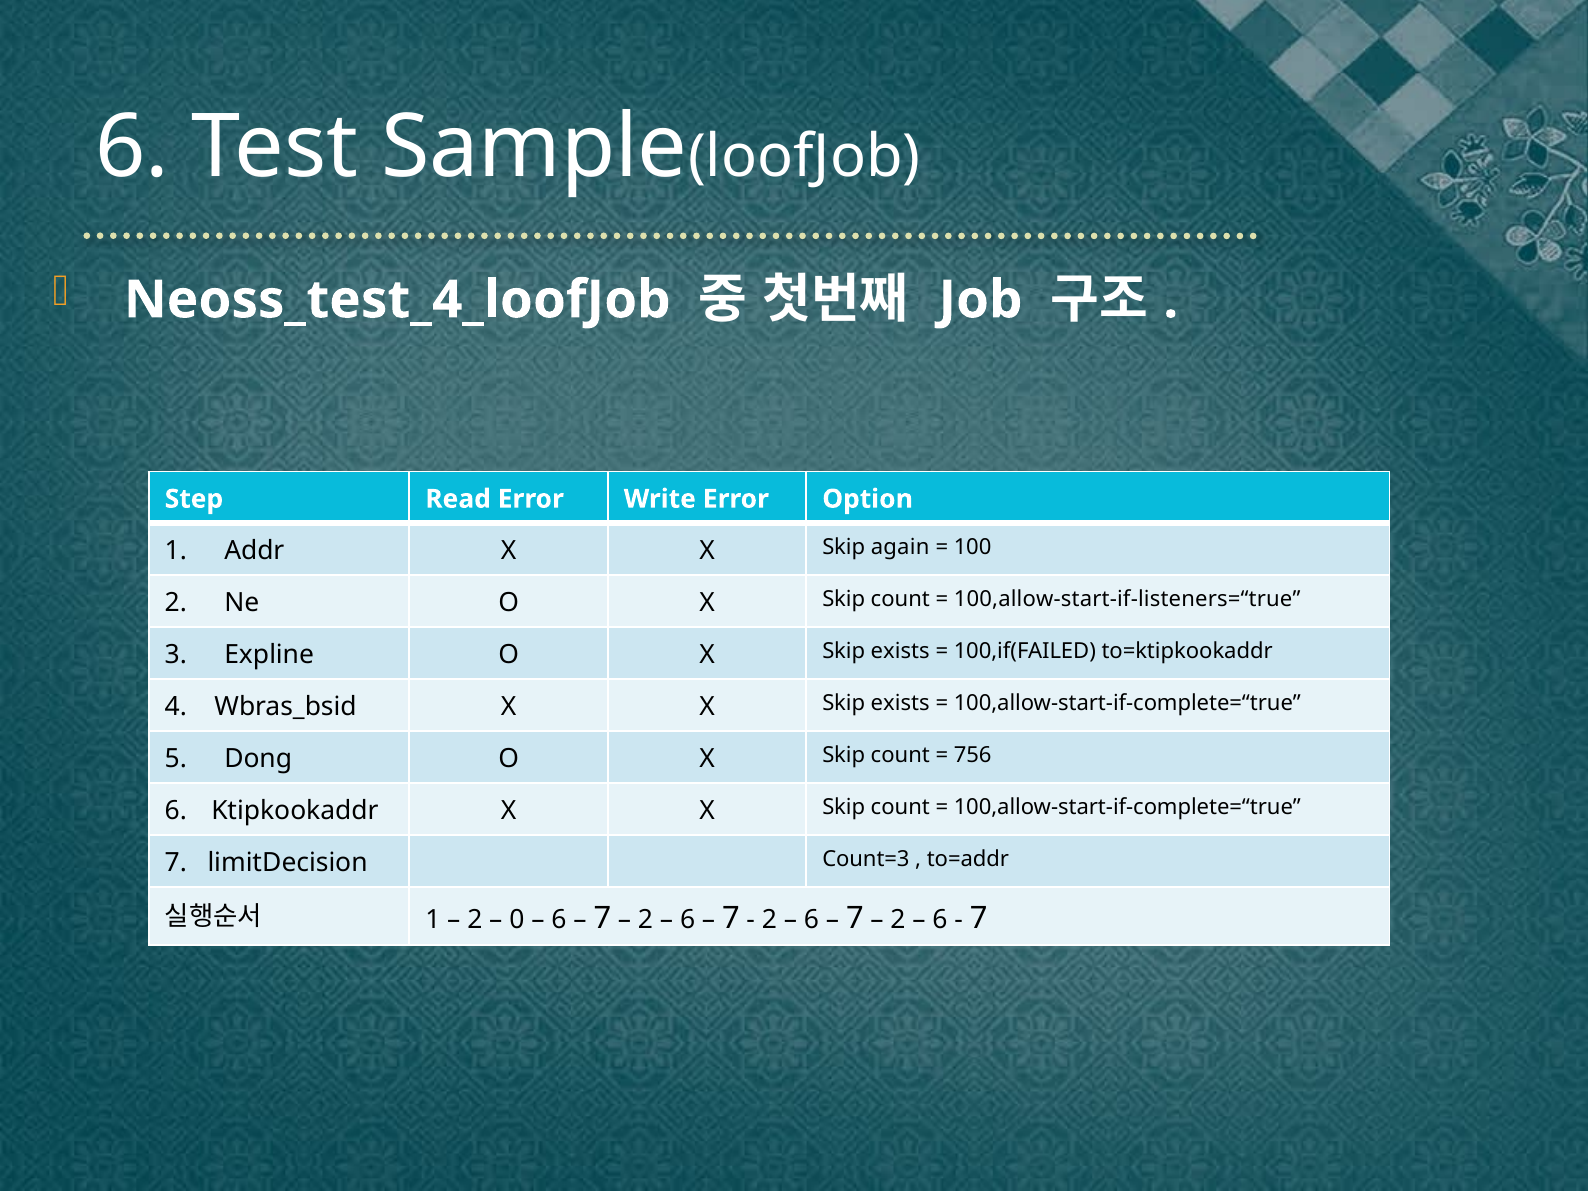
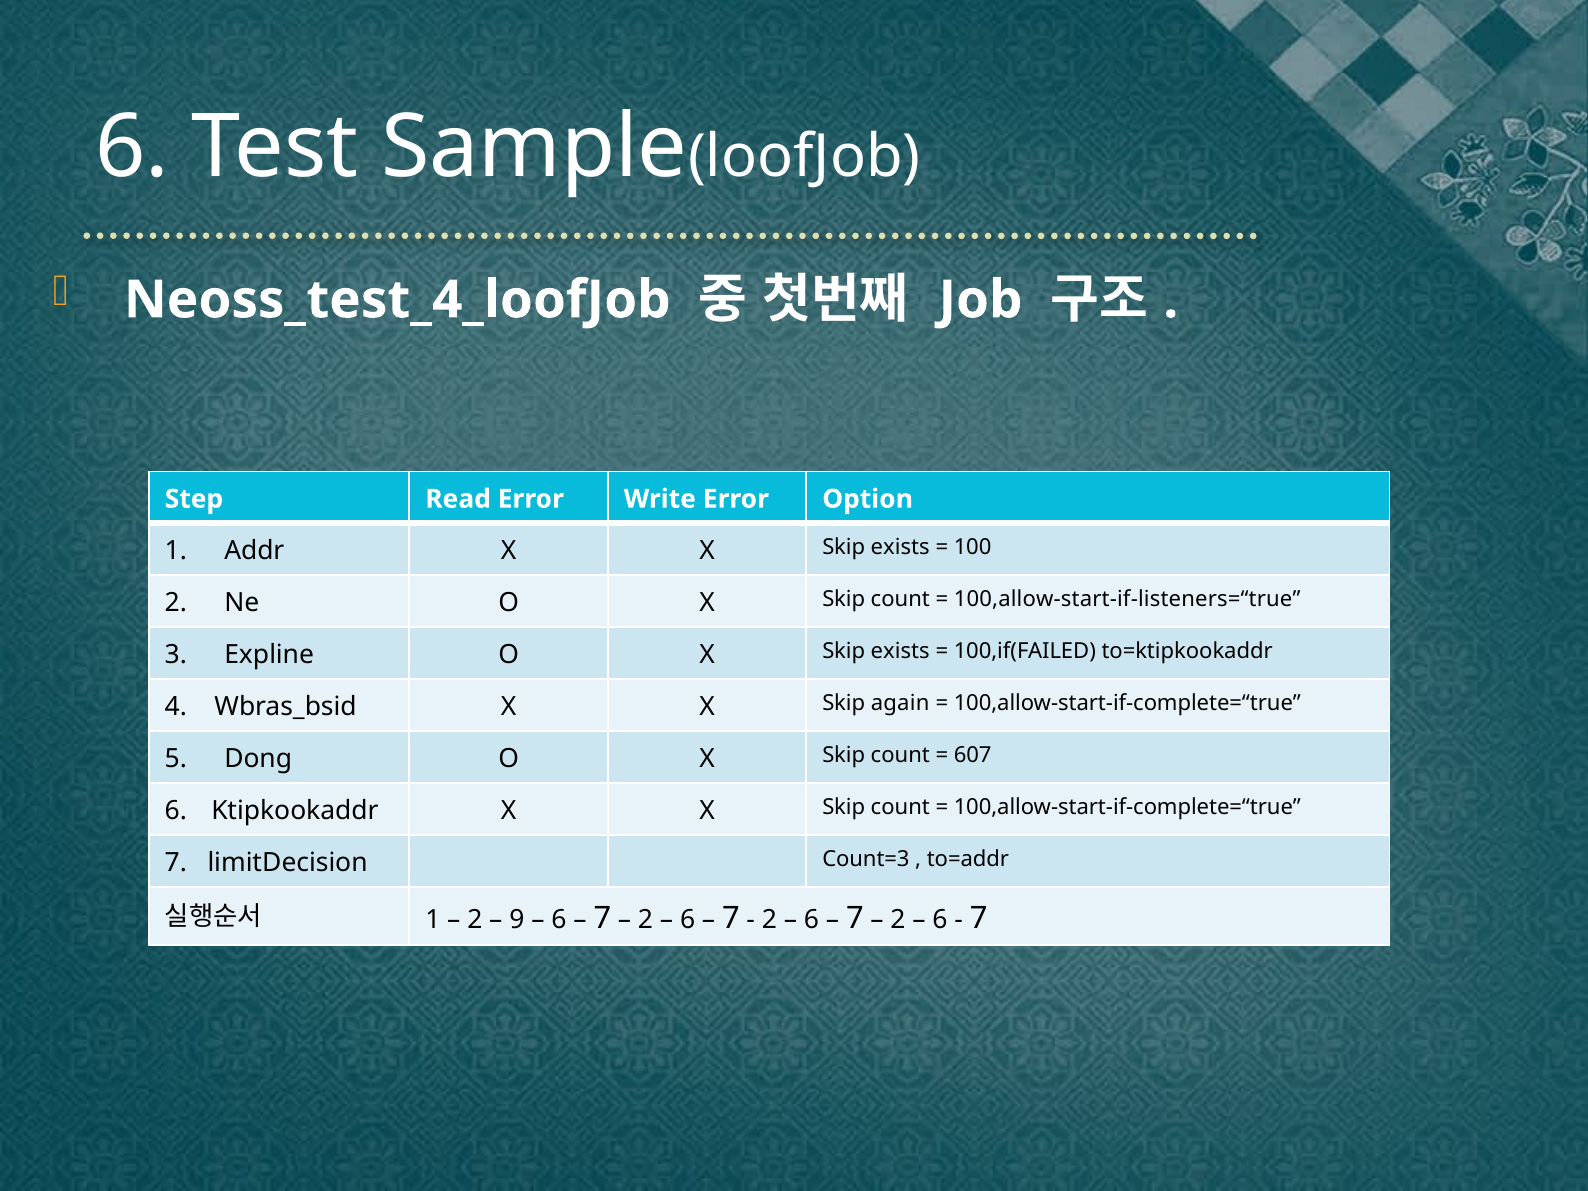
X X Skip again: again -> exists (900, 548)
X X Skip exists: exists -> again (900, 704)
756: 756 -> 607 (973, 755)
0: 0 -> 9 (517, 919)
